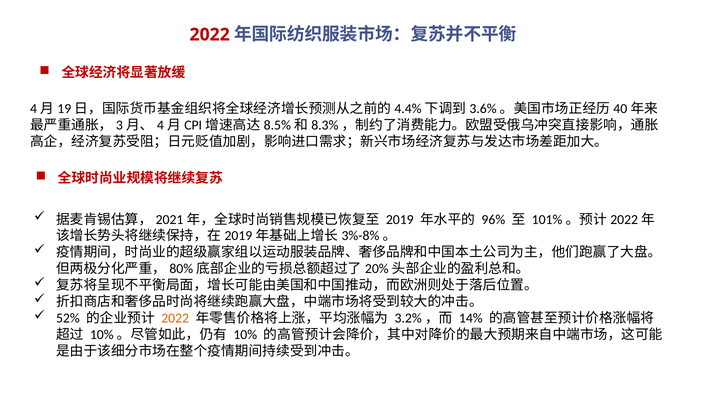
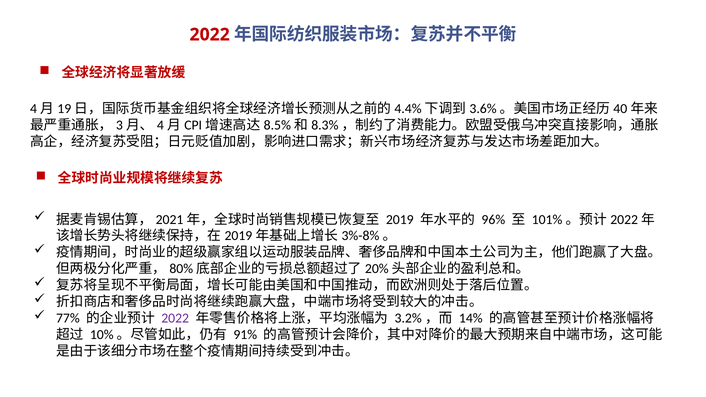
52%: 52% -> 77% (68, 318)
2022 colour: orange -> purple (175, 318)
10%: 10% -> 91% (245, 335)
